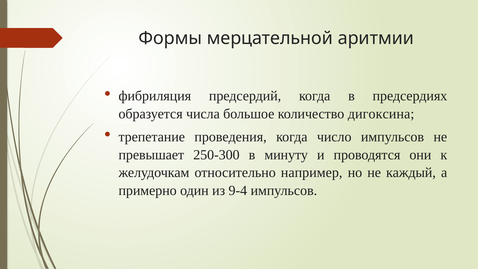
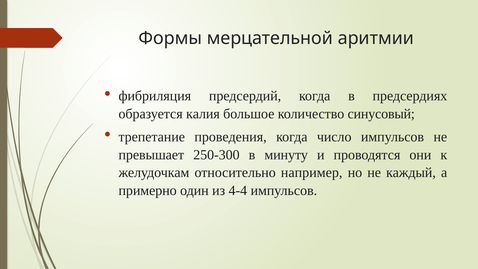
числа: числа -> калия (203, 114)
дигоксина: дигоксина -> синусовый (381, 114)
9-4: 9-4 -> 4-4 (238, 190)
